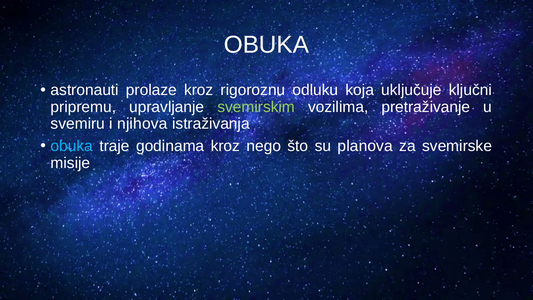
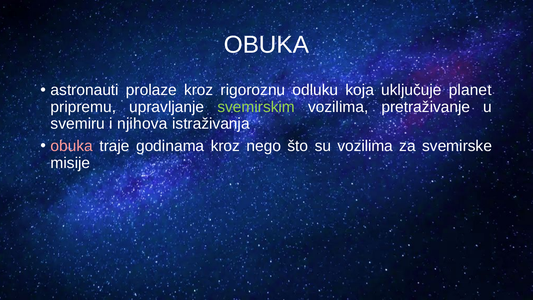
ključni: ključni -> planet (470, 90)
obuka colour: light blue -> pink (72, 146)
su planova: planova -> vozilima (365, 146)
